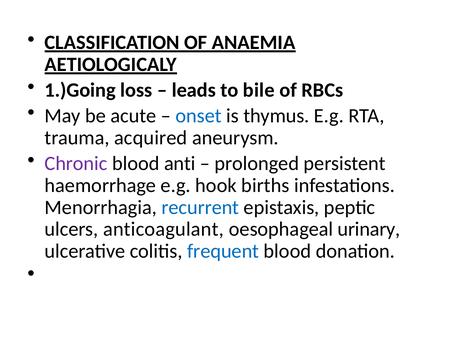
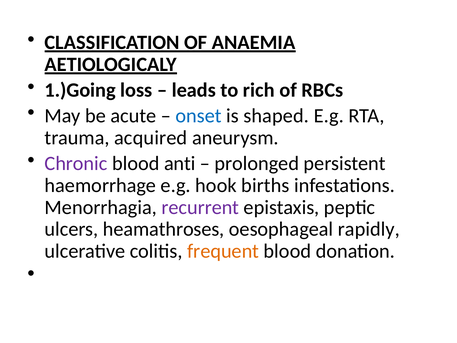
bile: bile -> rich (259, 90)
thymus: thymus -> shaped (276, 116)
recurrent colour: blue -> purple (200, 207)
anticoagulant: anticoagulant -> heamathroses (164, 229)
urinary: urinary -> rapidly (369, 229)
frequent colour: blue -> orange (223, 251)
